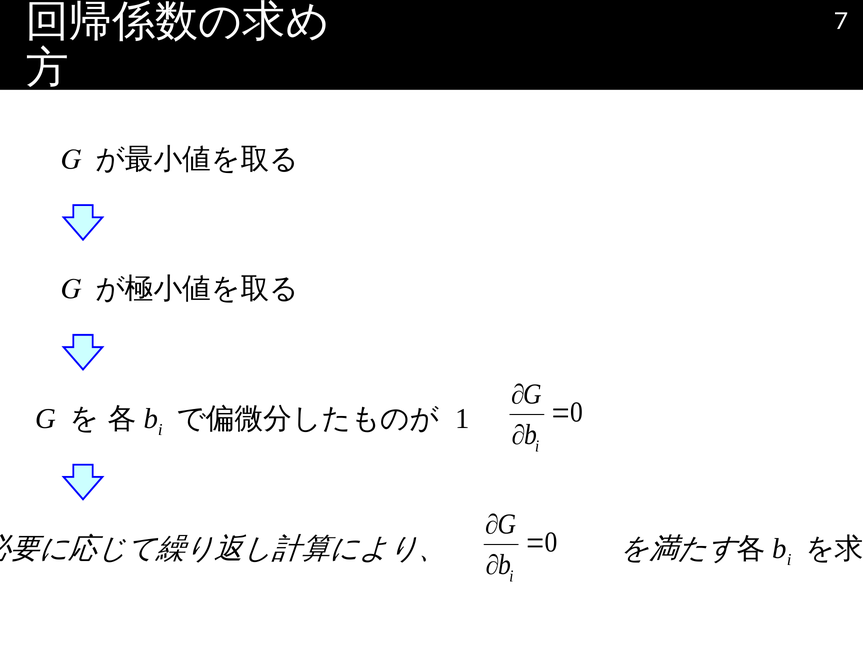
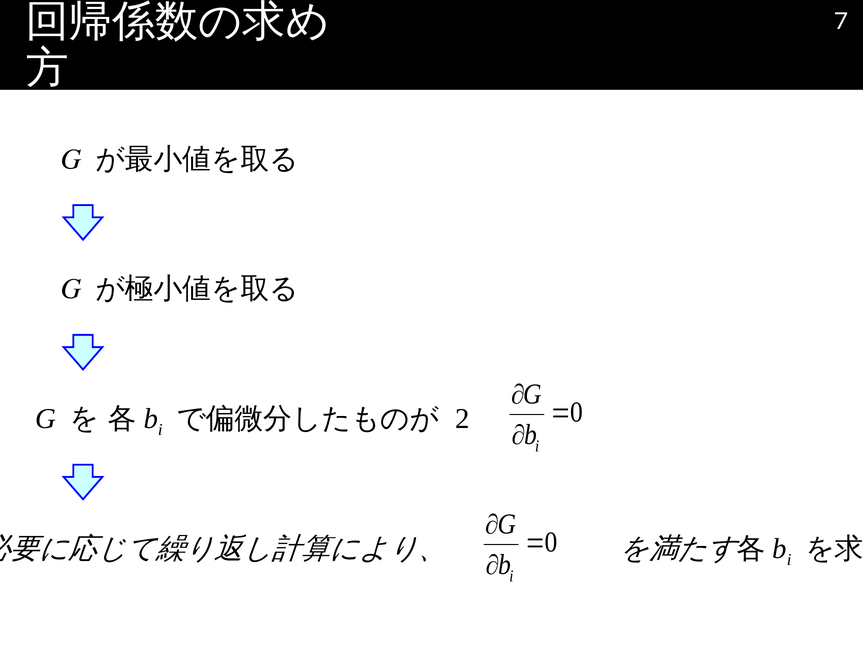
1: 1 -> 2 (462, 419)
